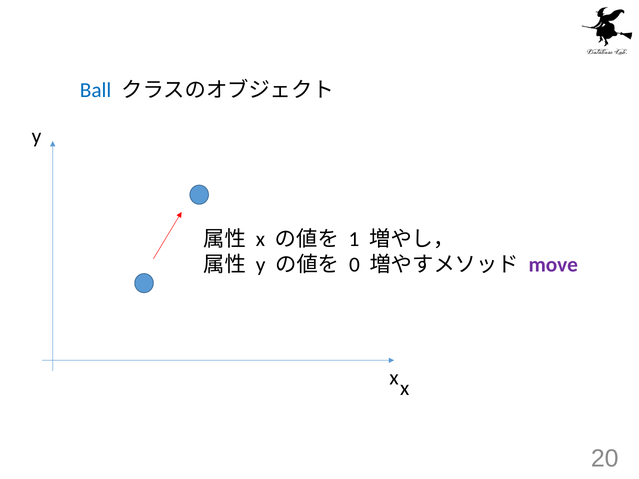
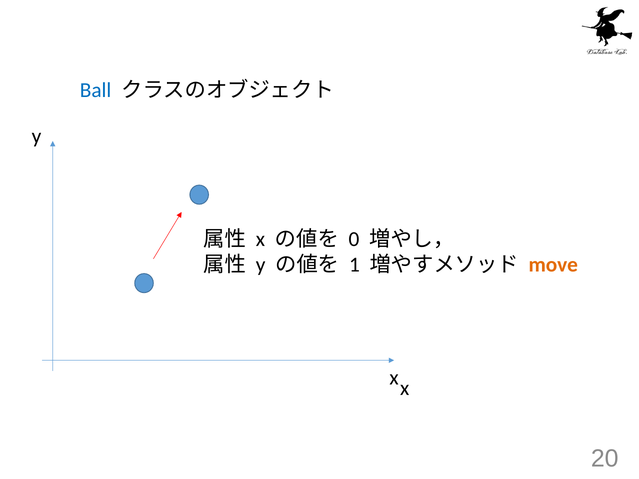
1: 1 -> 0 (354, 239)
0: 0 -> 1 (354, 265)
move colour: purple -> orange (553, 265)
